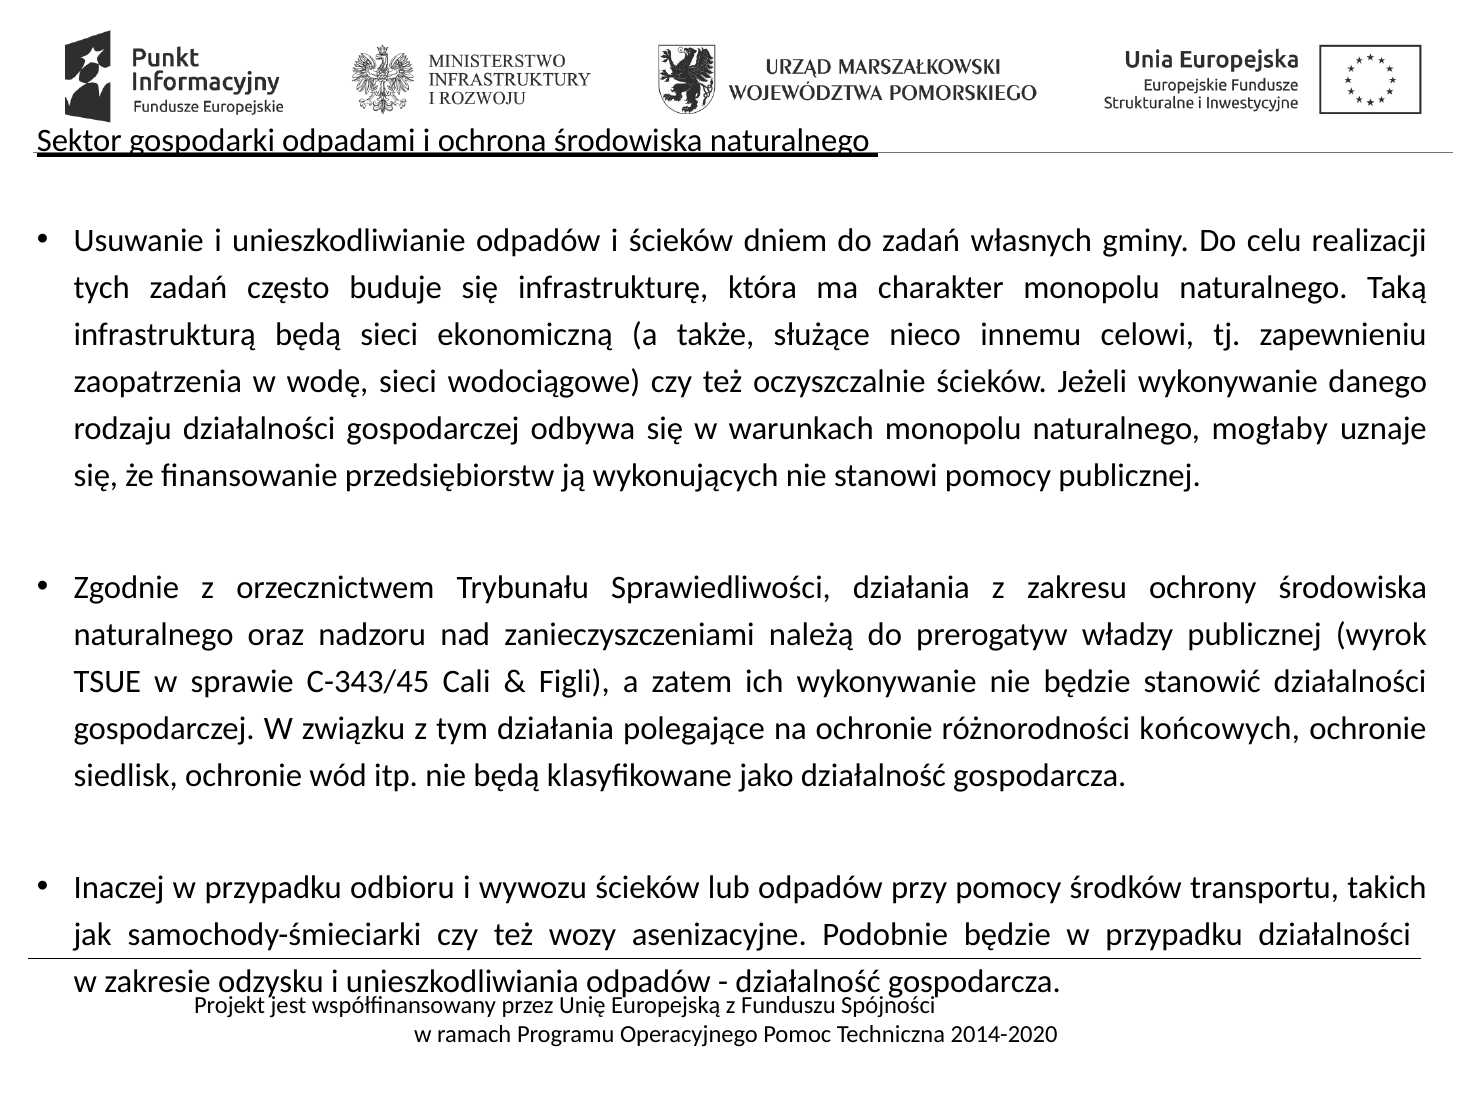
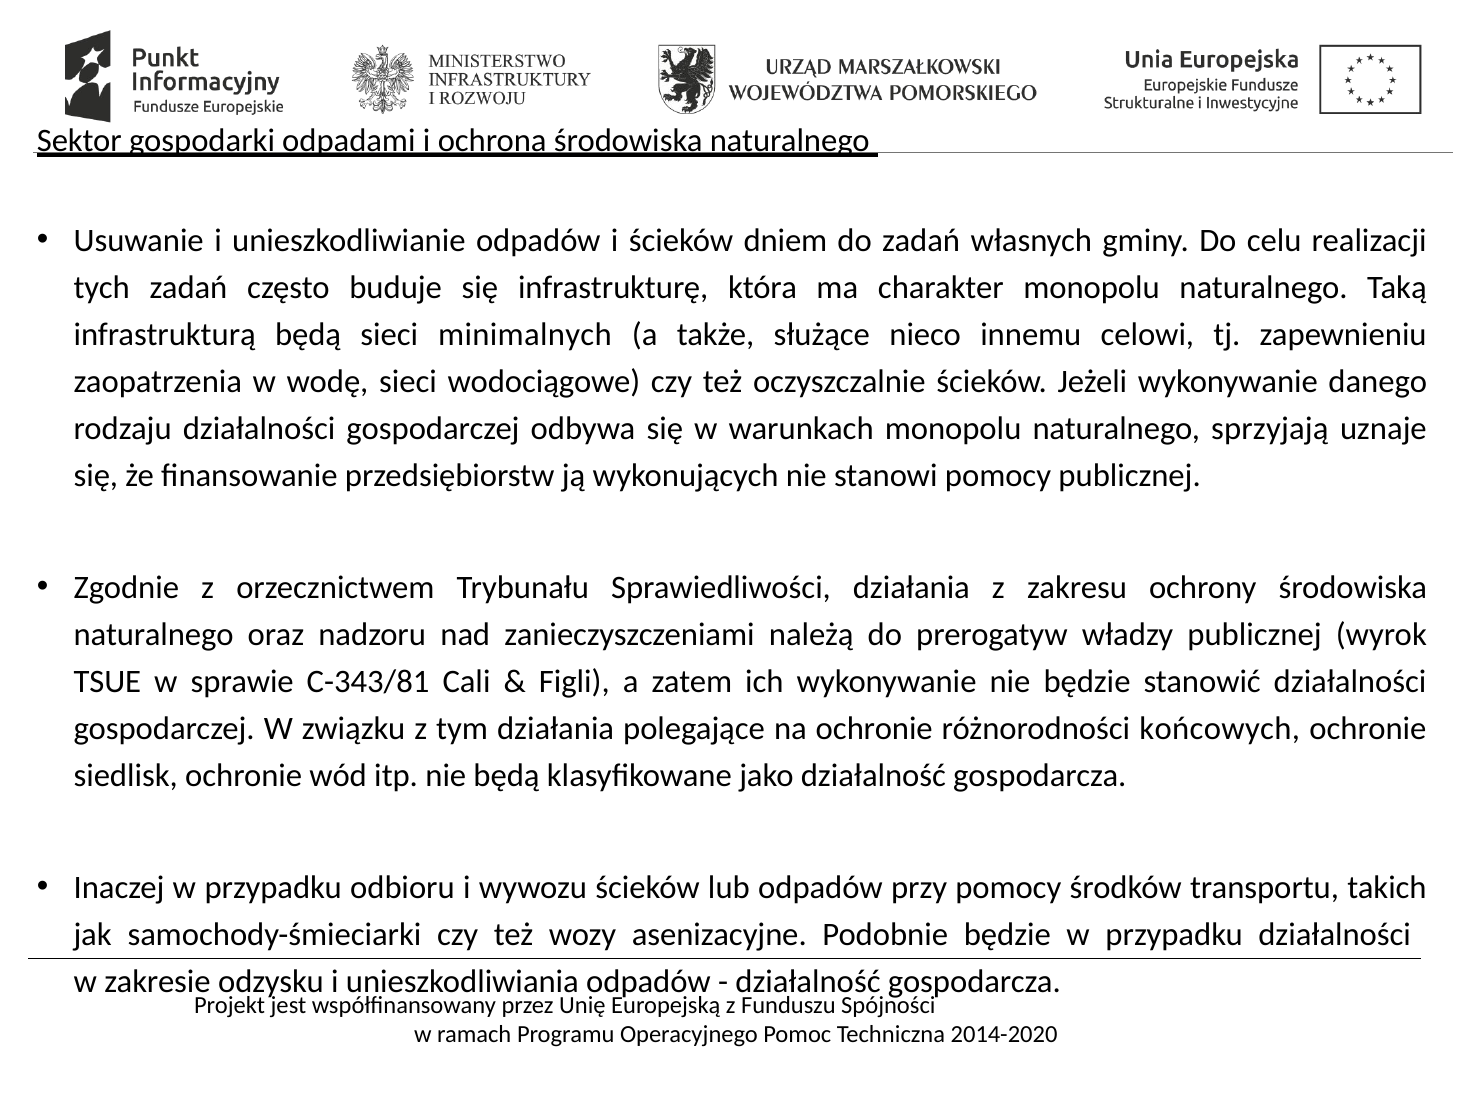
ekonomiczną: ekonomiczną -> minimalnych (525, 335)
mogłaby: mogłaby -> sprzyjają (1270, 429)
C-343/45: C-343/45 -> C-343/81 (368, 682)
